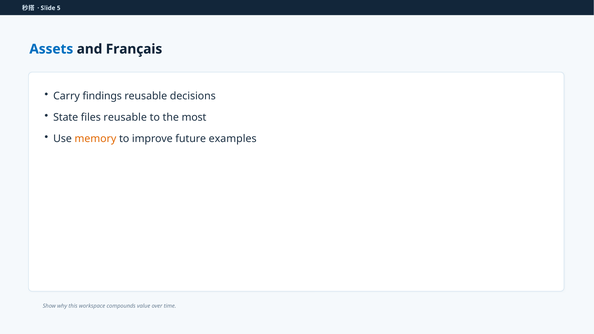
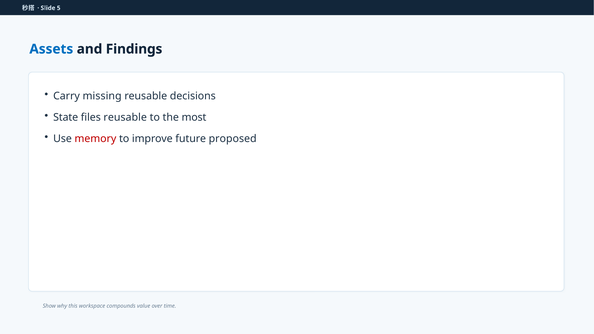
Français: Français -> Findings (134, 49)
findings: findings -> missing (102, 96)
memory colour: orange -> red (95, 139)
examples: examples -> proposed (233, 139)
